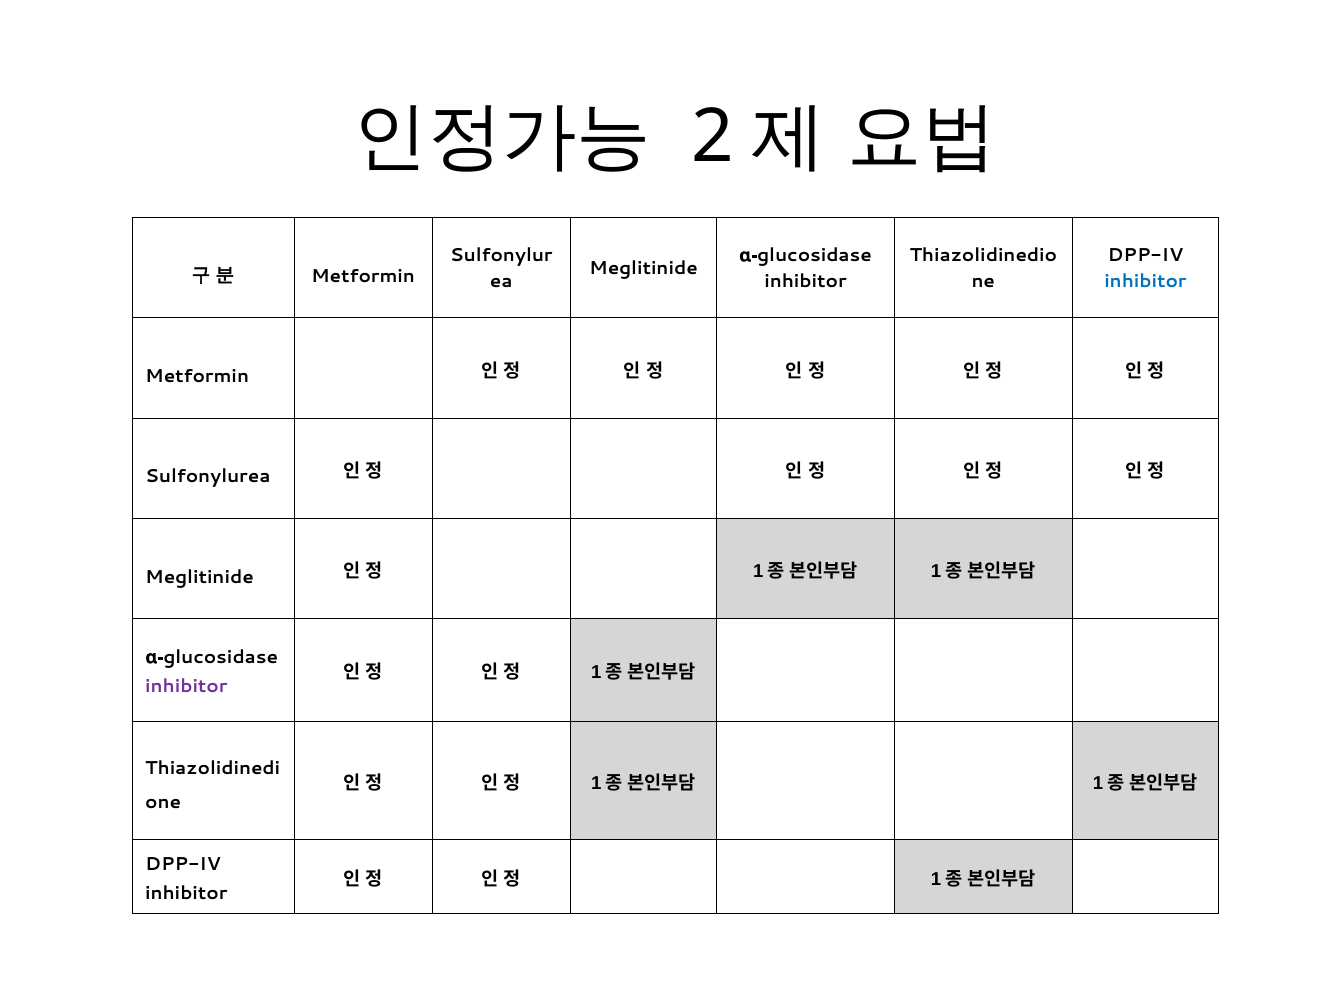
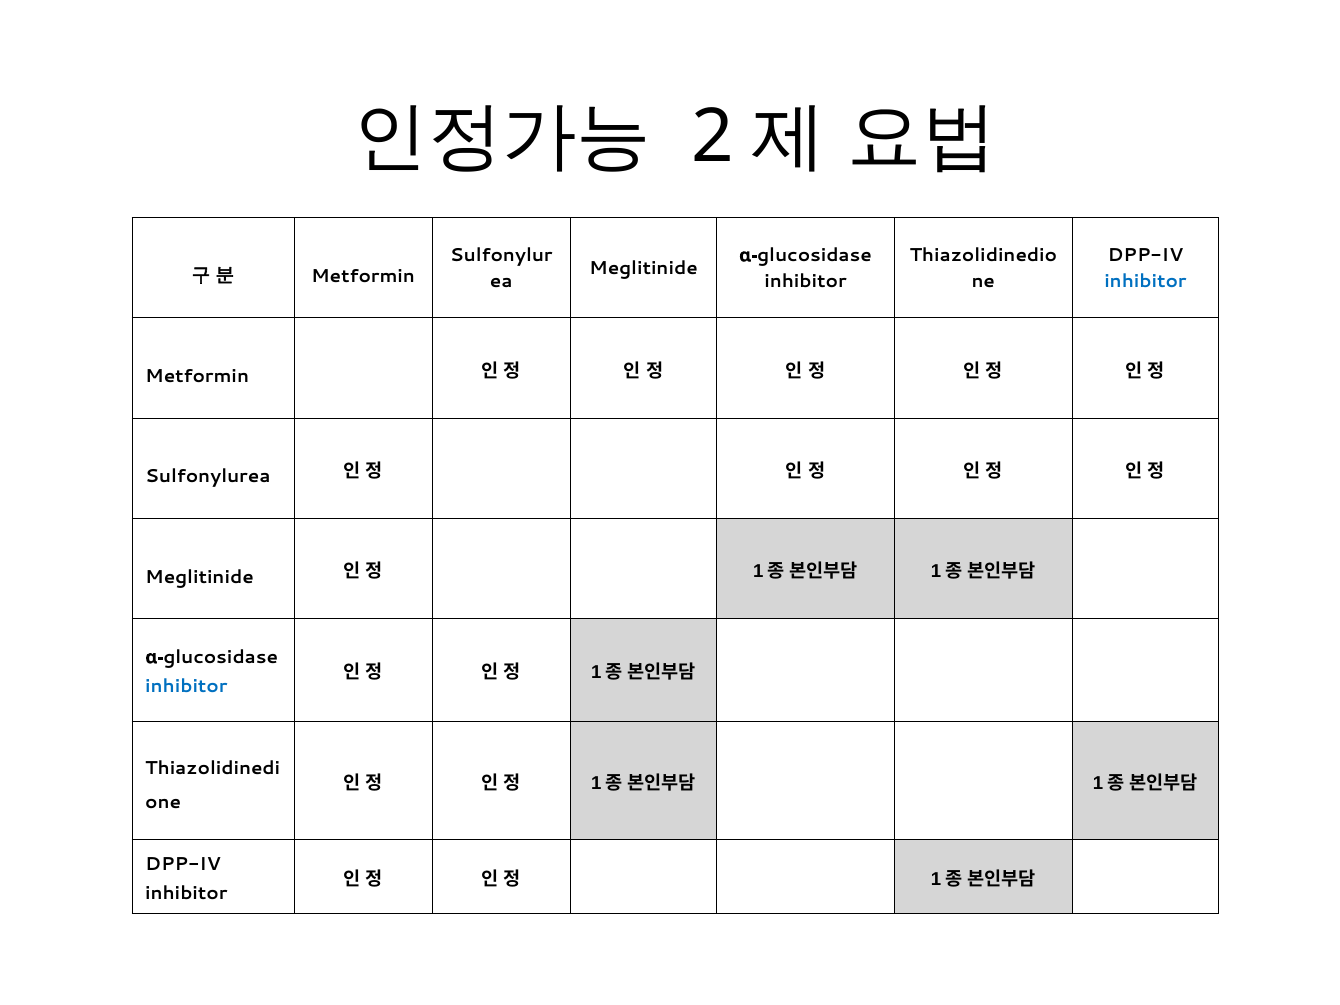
inhibitor colour: purple -> blue (186, 686)
